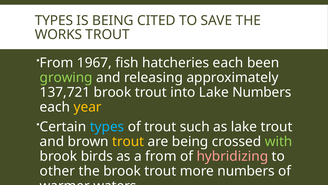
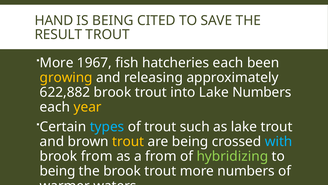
TYPES: TYPES -> HAND (54, 21)
WORKS: WORKS -> RESULT (58, 35)
From: From -> More (57, 63)
growing colour: light green -> yellow (66, 77)
137,721: 137,721 -> 622,882 (65, 92)
with colour: light green -> light blue (279, 141)
brook birds: birds -> from (97, 156)
hybridizing colour: pink -> light green (232, 156)
other: other -> being (57, 171)
